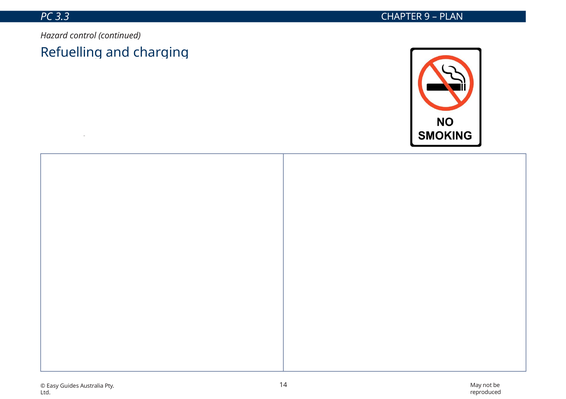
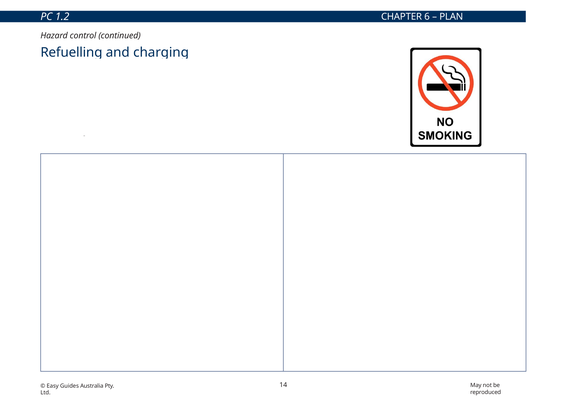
3.3: 3.3 -> 1.2 (62, 17)
9: 9 -> 6 (427, 17)
